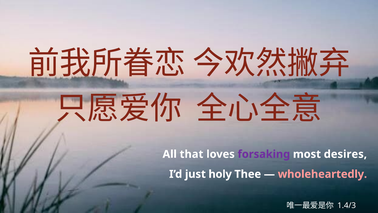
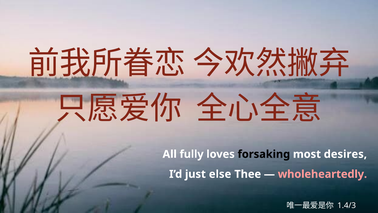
that: that -> fully (192, 154)
forsaking colour: purple -> black (264, 154)
holy: holy -> else (220, 174)
